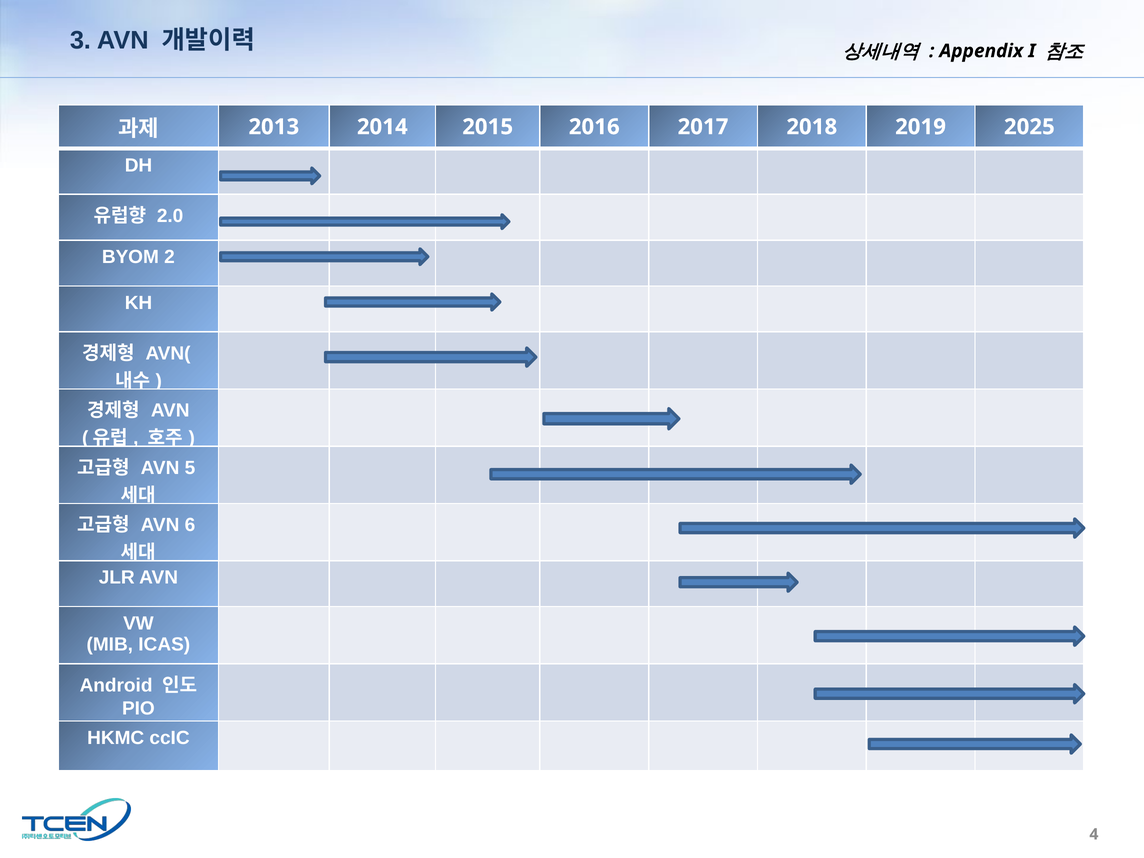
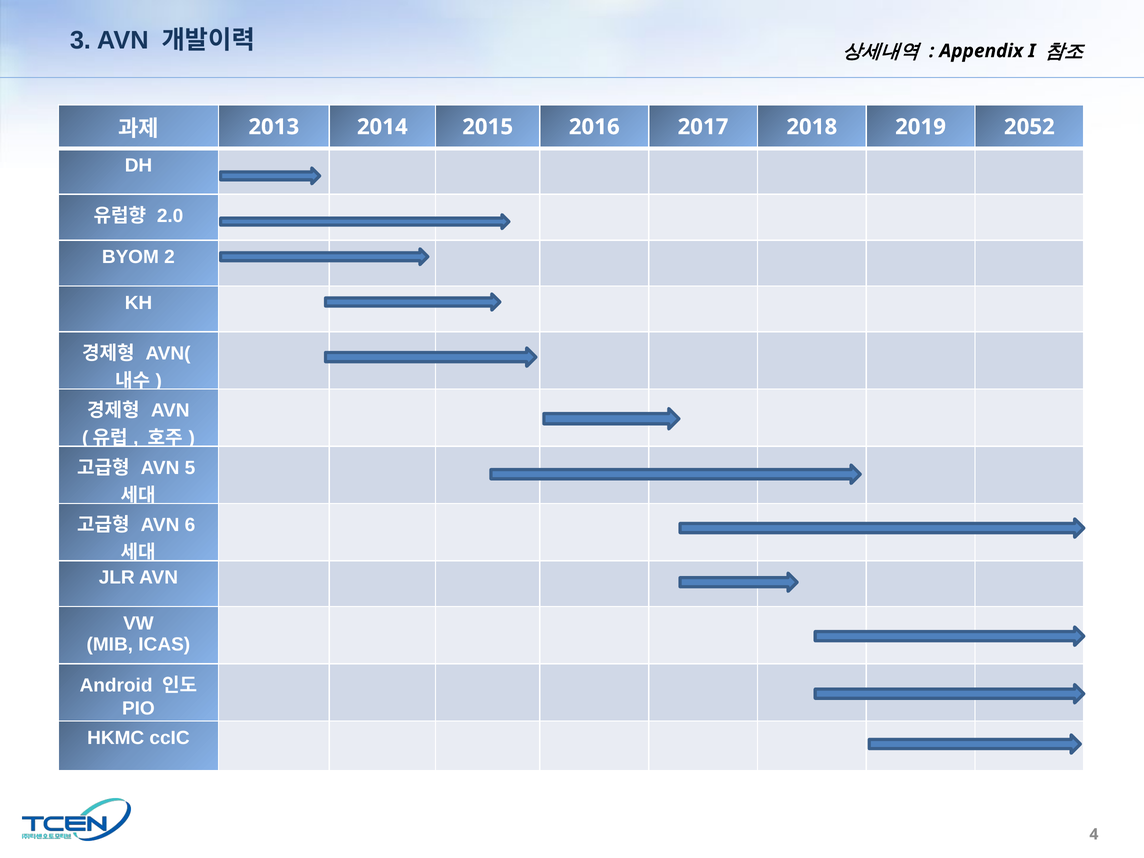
2025: 2025 -> 2052 (1029, 127)
